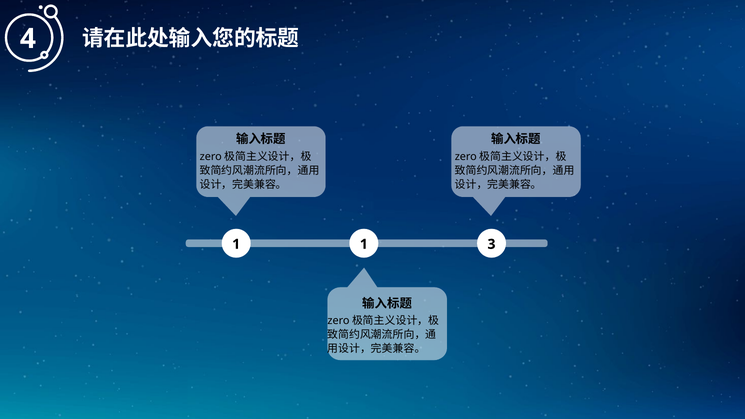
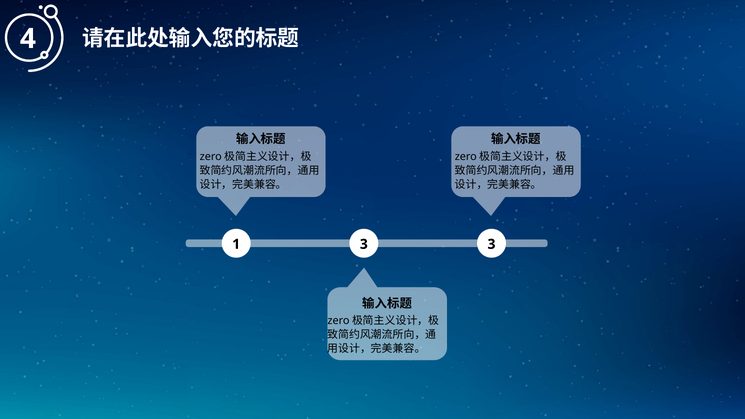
1 1: 1 -> 3 (364, 244)
